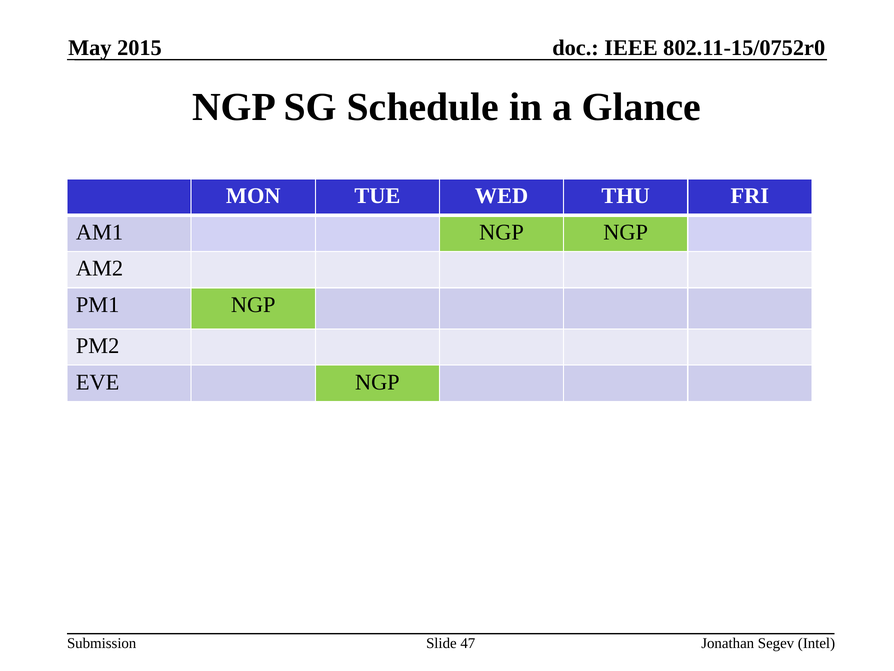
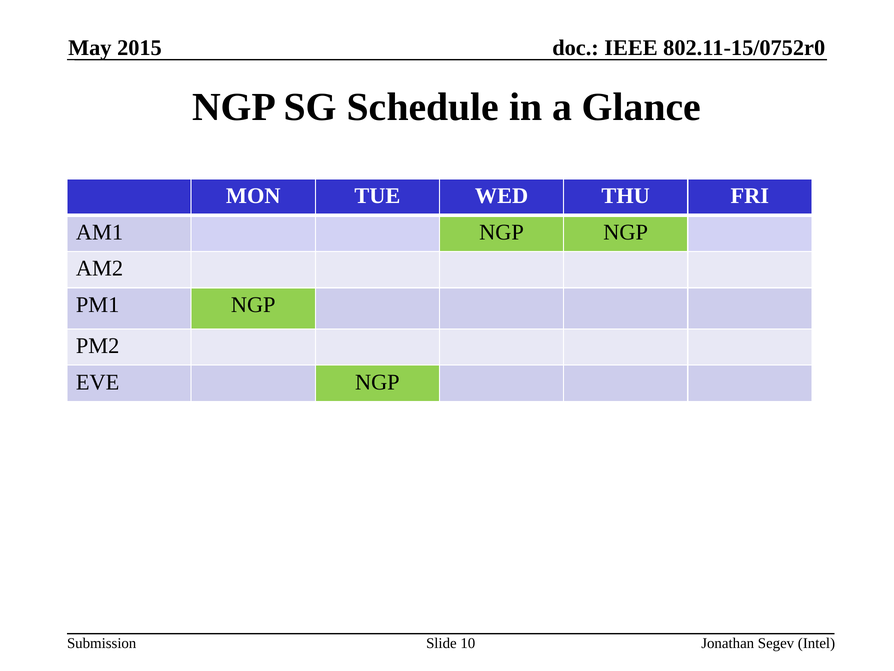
47: 47 -> 10 (468, 643)
